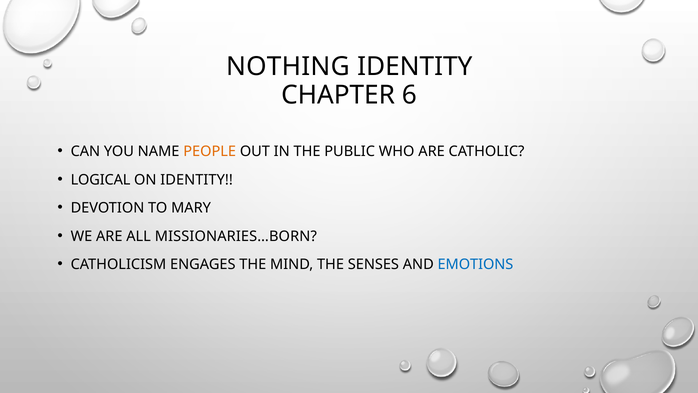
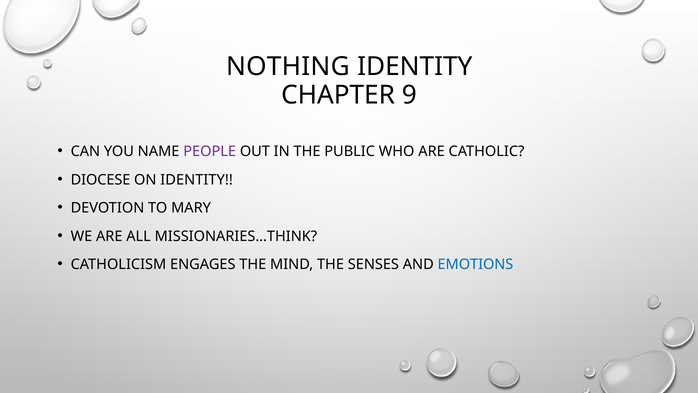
6: 6 -> 9 (409, 95)
PEOPLE colour: orange -> purple (210, 151)
LOGICAL: LOGICAL -> DIOCESE (101, 180)
MISSIONARIES…BORN: MISSIONARIES…BORN -> MISSIONARIES…THINK (236, 236)
